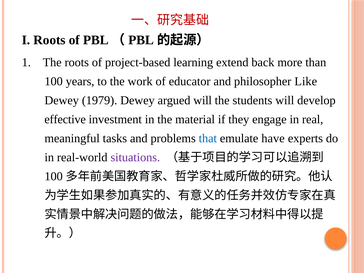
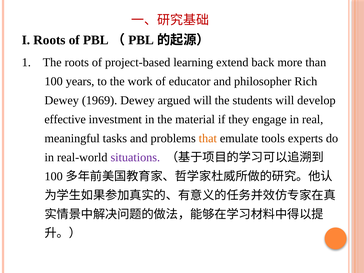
Like: Like -> Rich (306, 81)
1979: 1979 -> 1969 (100, 100)
that colour: blue -> orange (208, 138)
have: have -> tools (273, 138)
